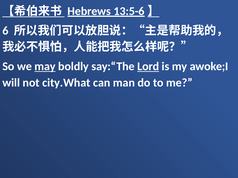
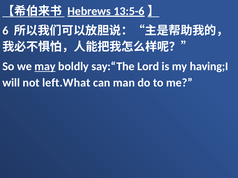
Lord underline: present -> none (148, 67)
awoke;I: awoke;I -> having;I (209, 67)
city.What: city.What -> left.What (66, 83)
